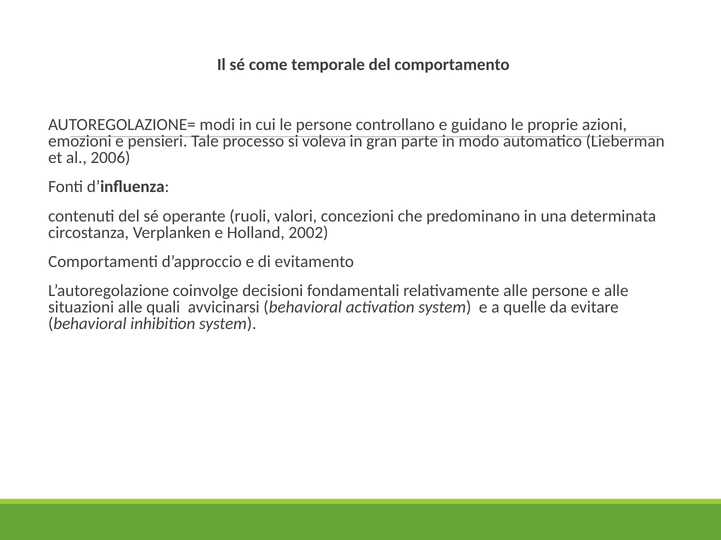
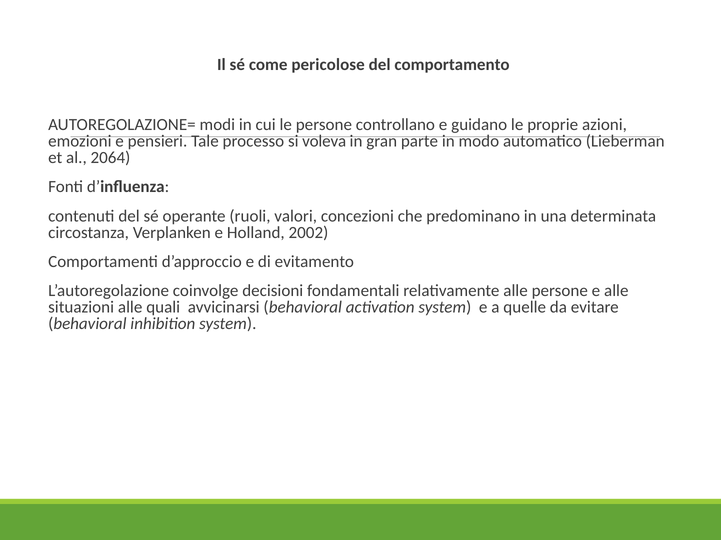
temporale: temporale -> pericolose (328, 65)
2006: 2006 -> 2064 (110, 158)
